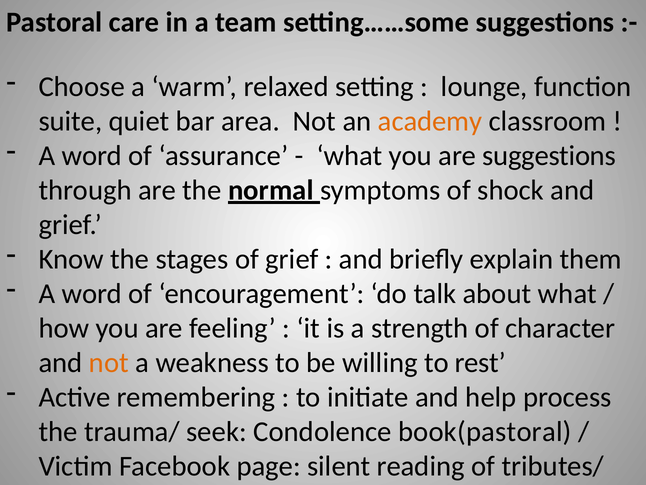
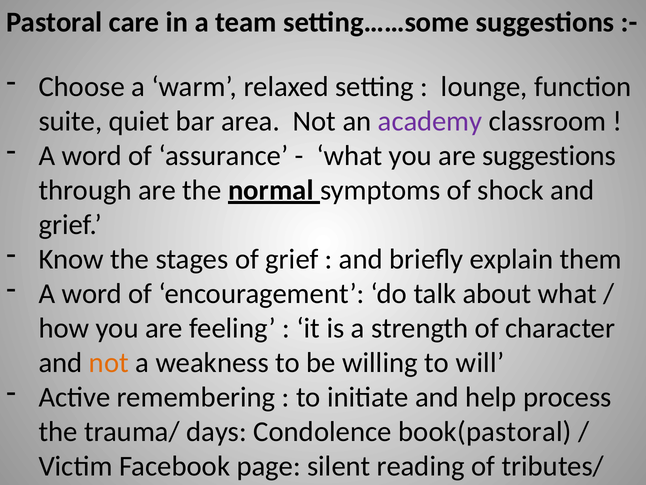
academy colour: orange -> purple (430, 121)
rest: rest -> will (480, 362)
seek: seek -> days (217, 431)
